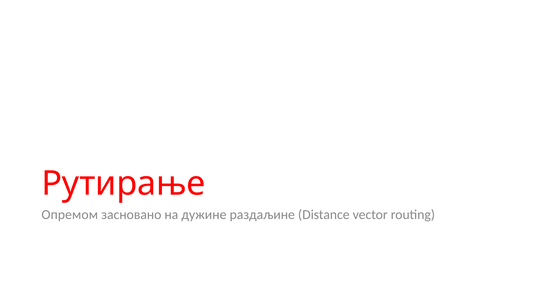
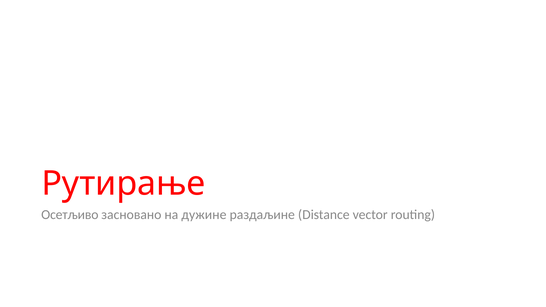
Опремом: Опремом -> Осетљиво (70, 215)
